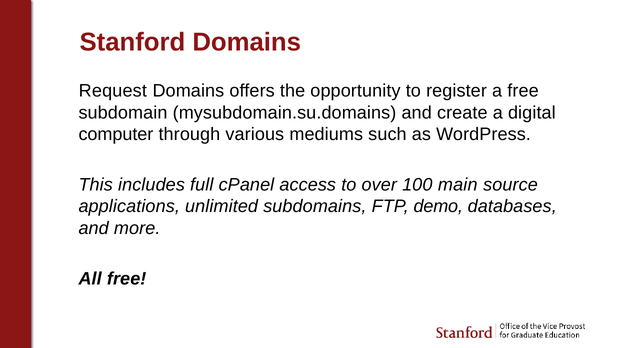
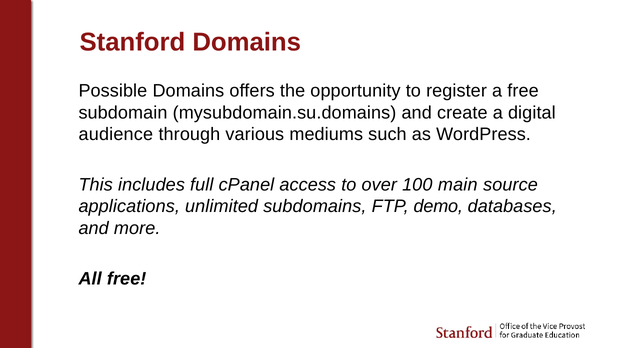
Request: Request -> Possible (113, 91)
computer: computer -> audience (116, 134)
